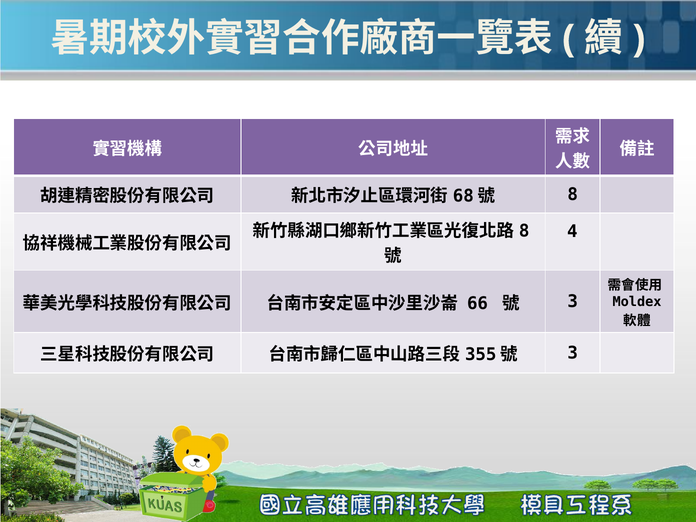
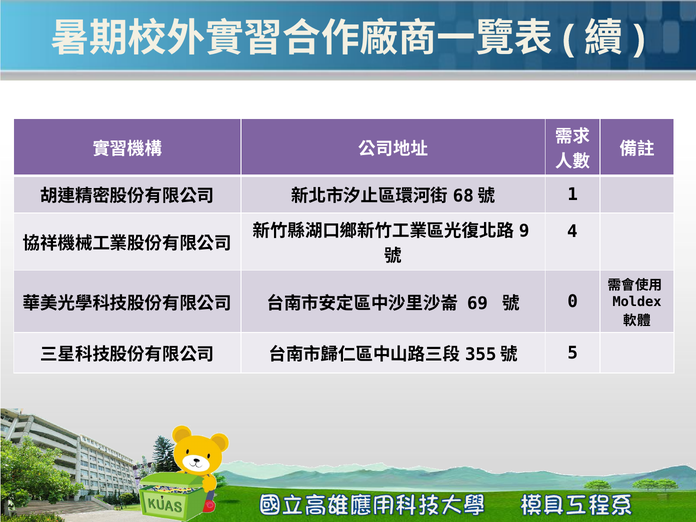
8: 8 -> 1 (573, 195)
8: 8 -> 9 (524, 231)
66: 66 -> 69 (477, 303)
3: 3 -> 0 (573, 302)
3: 3 -> 5 (573, 353)
